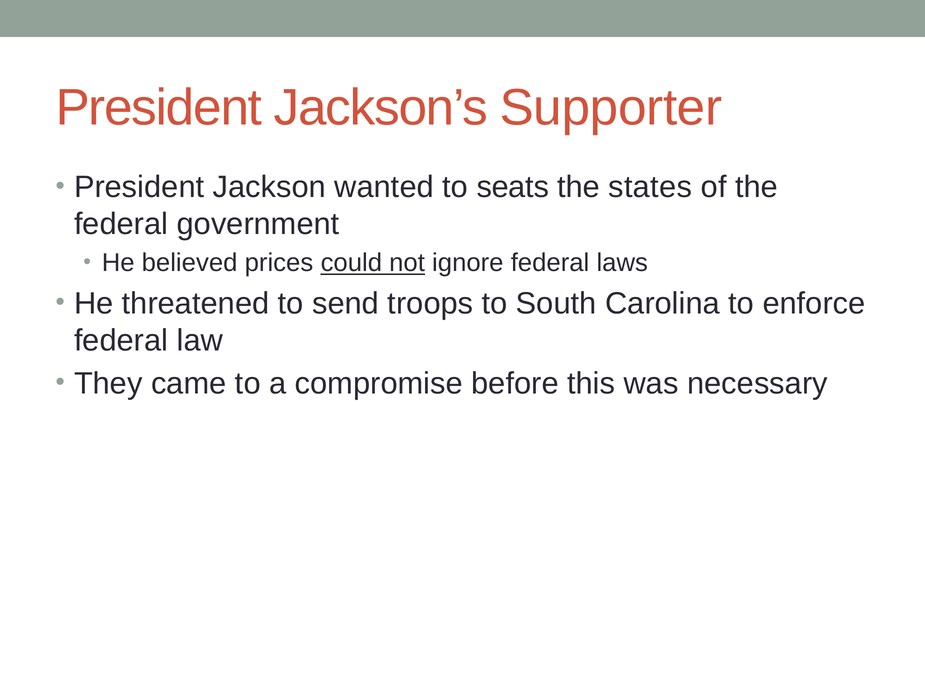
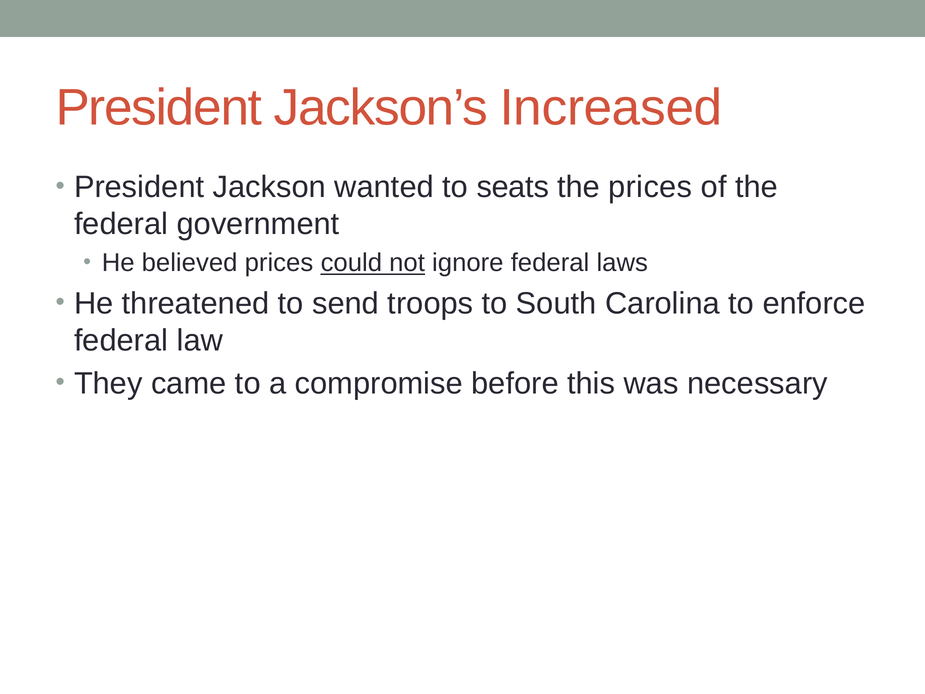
Supporter: Supporter -> Increased (611, 108)
the states: states -> prices (650, 187)
